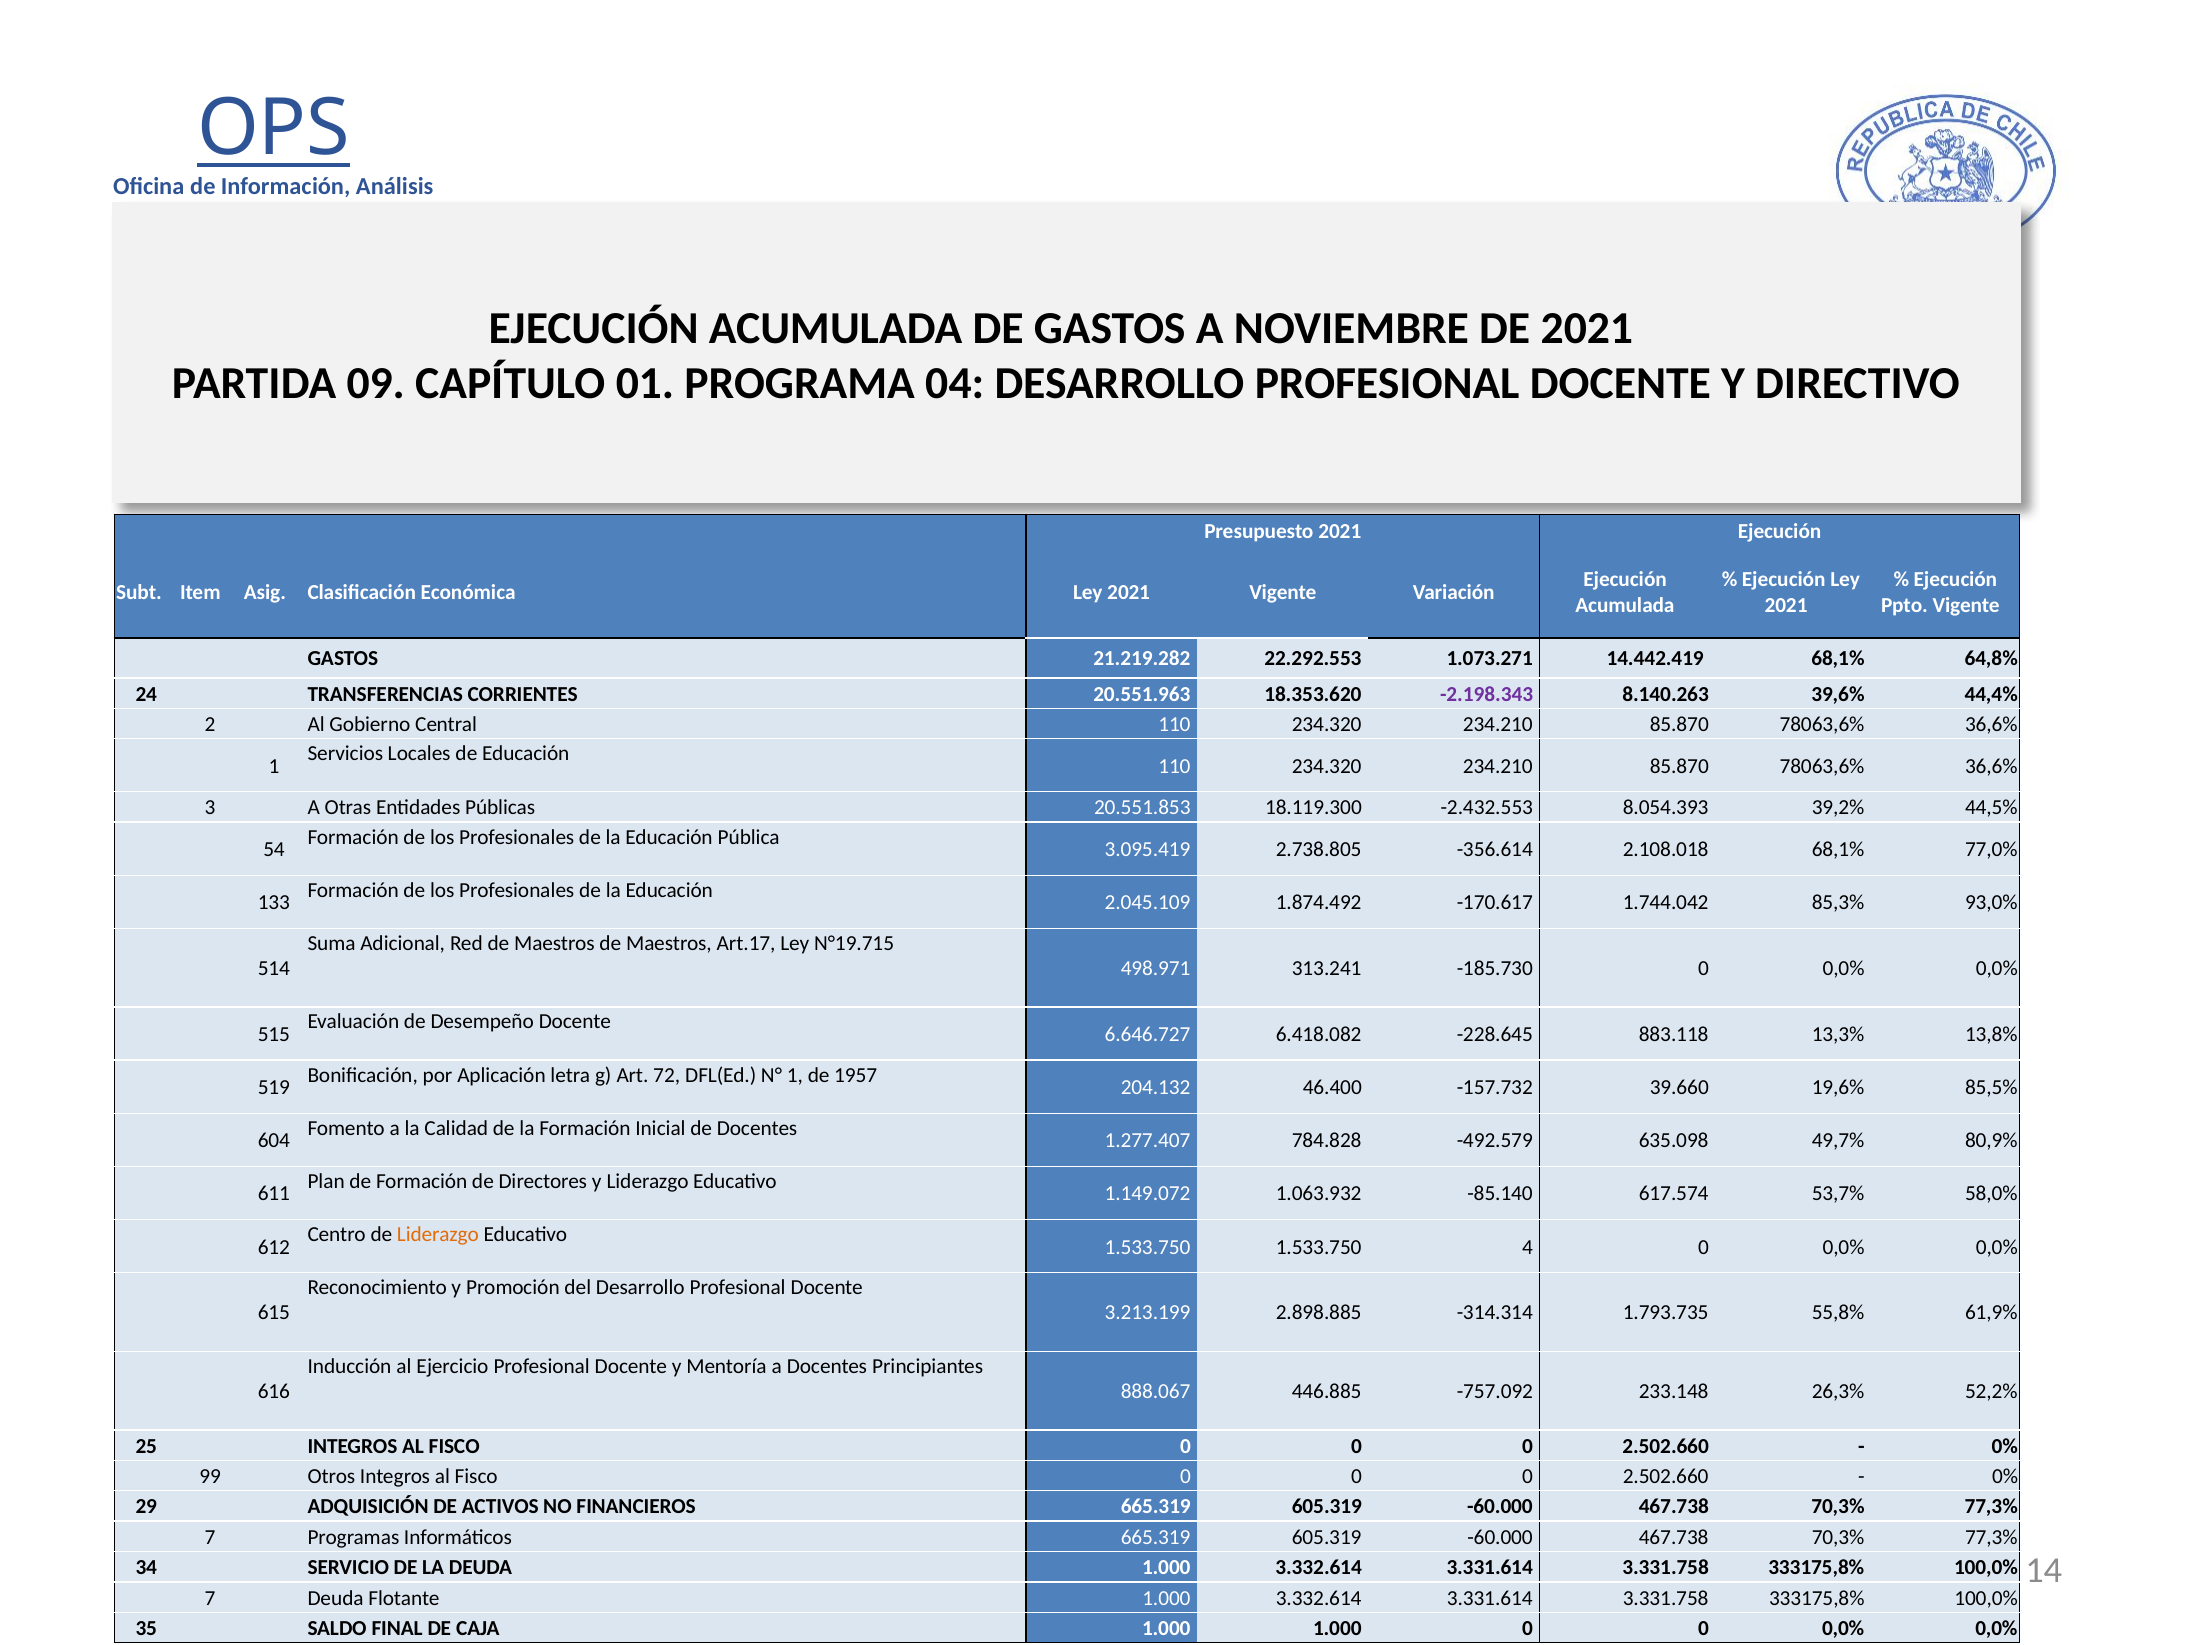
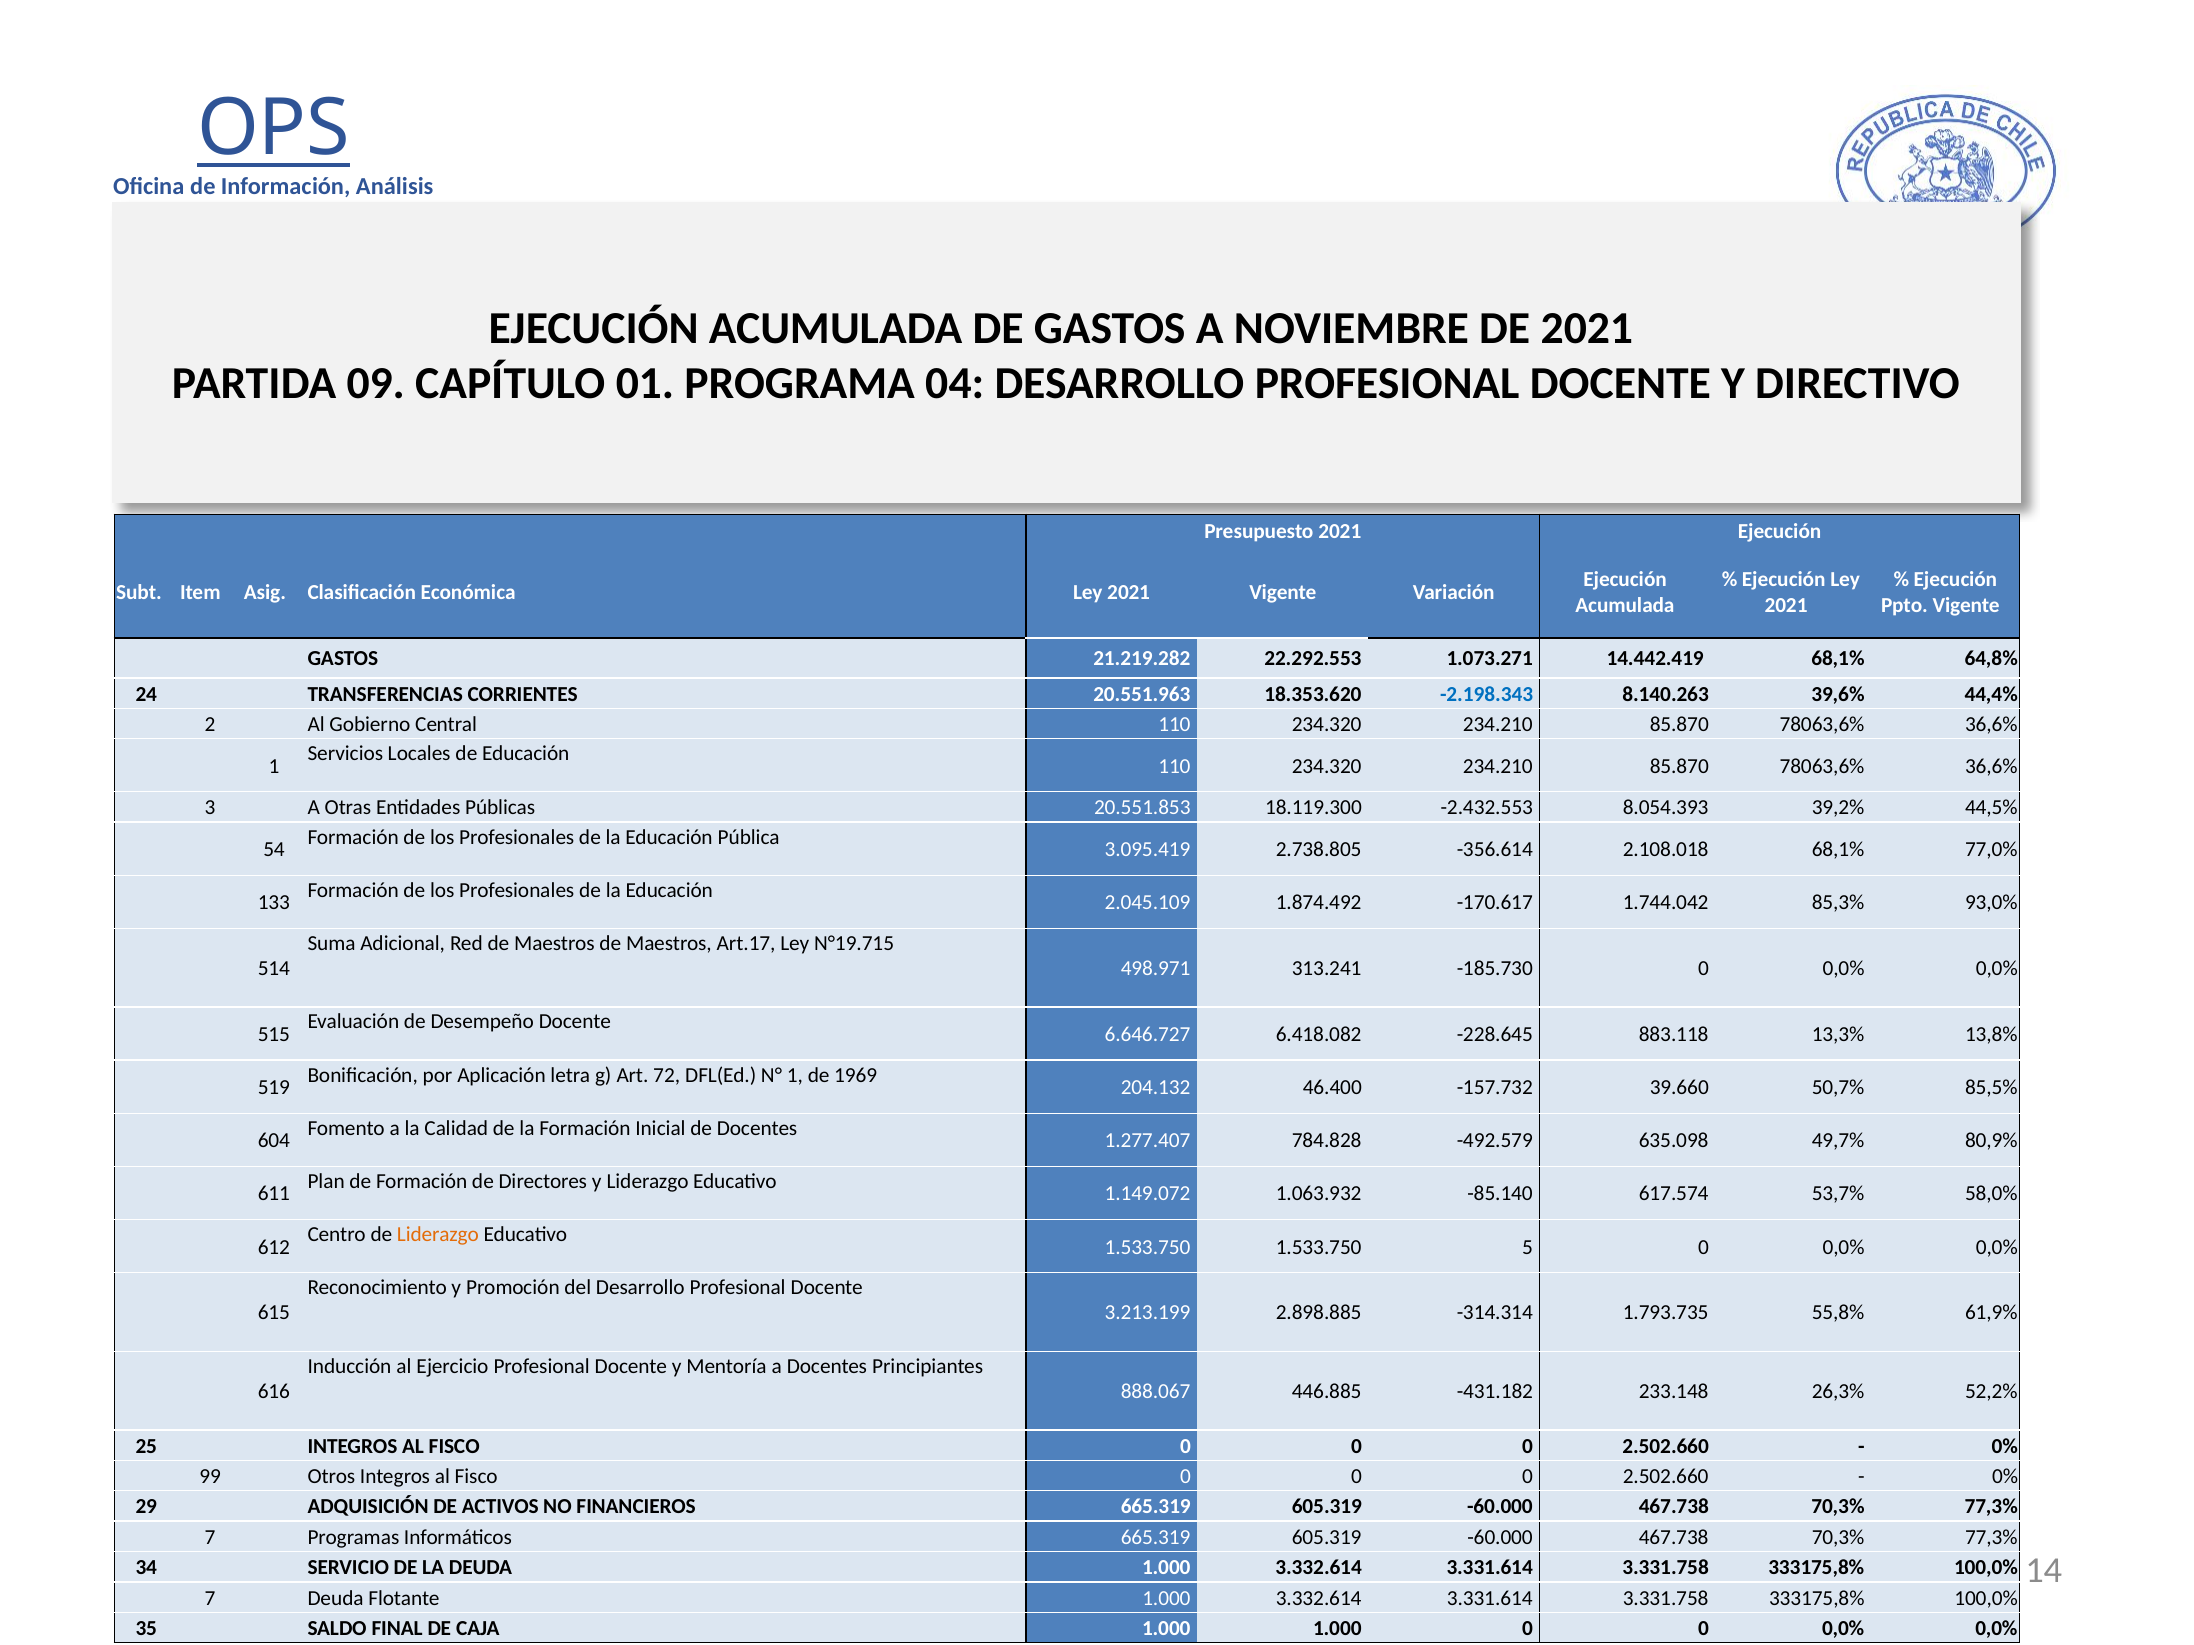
-2.198.343 colour: purple -> blue (1487, 694)
1957: 1957 -> 1969 (856, 1075)
19,6%: 19,6% -> 50,7% (1838, 1088)
4: 4 -> 5 (1528, 1247)
-757.092: -757.092 -> -431.182 (1495, 1392)
